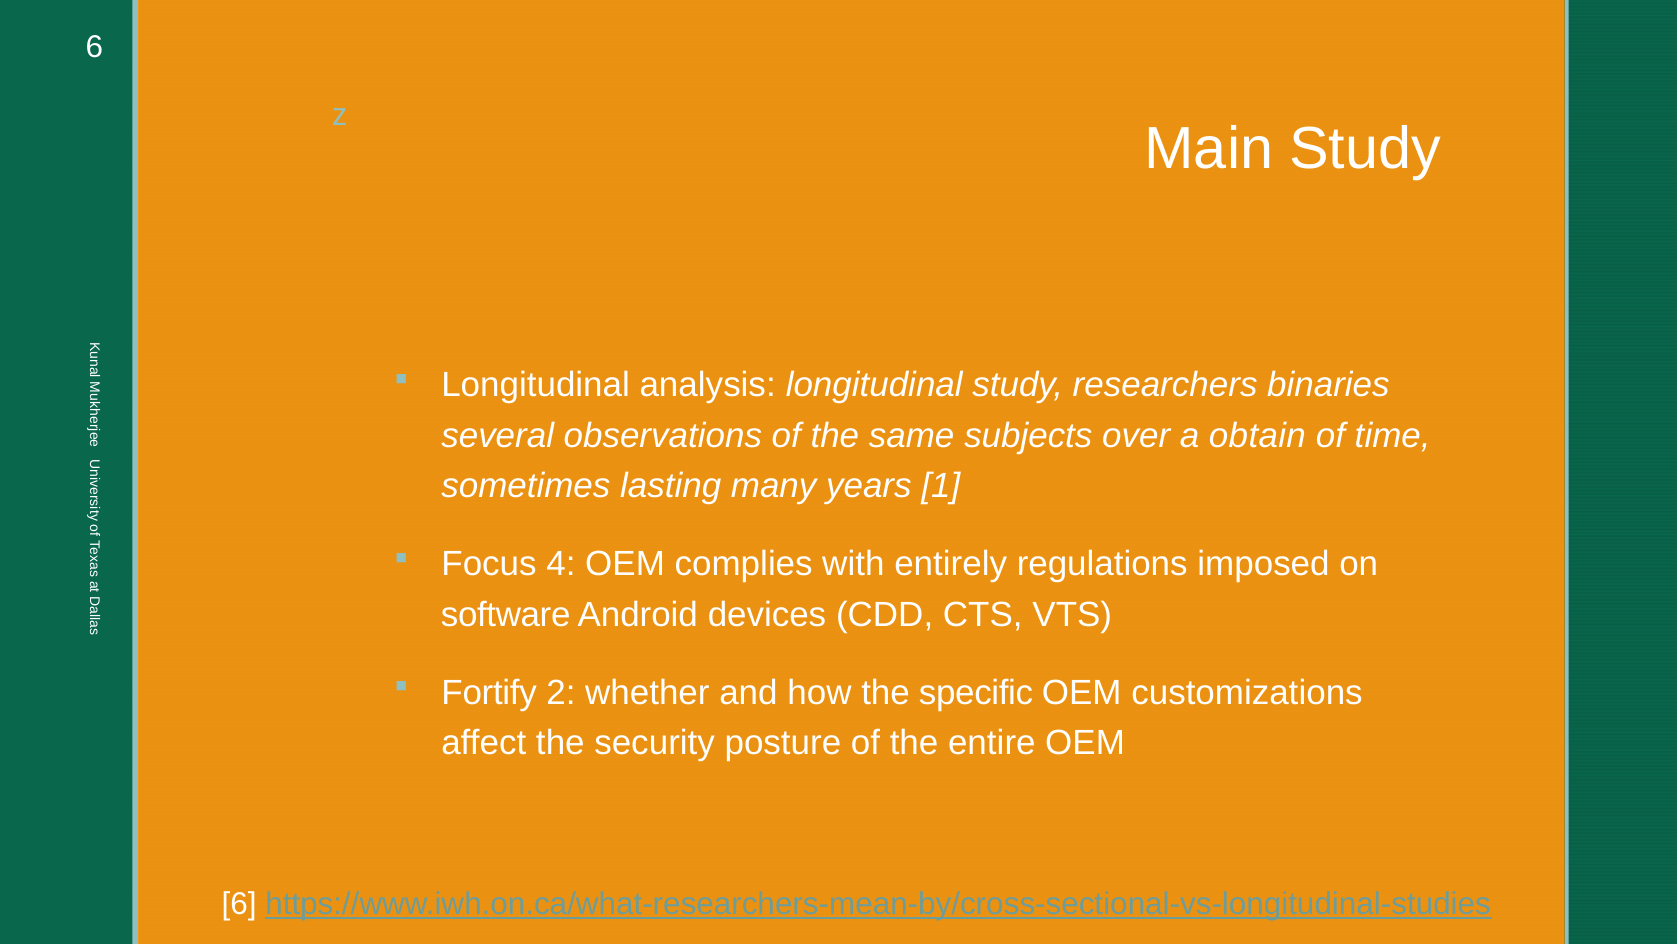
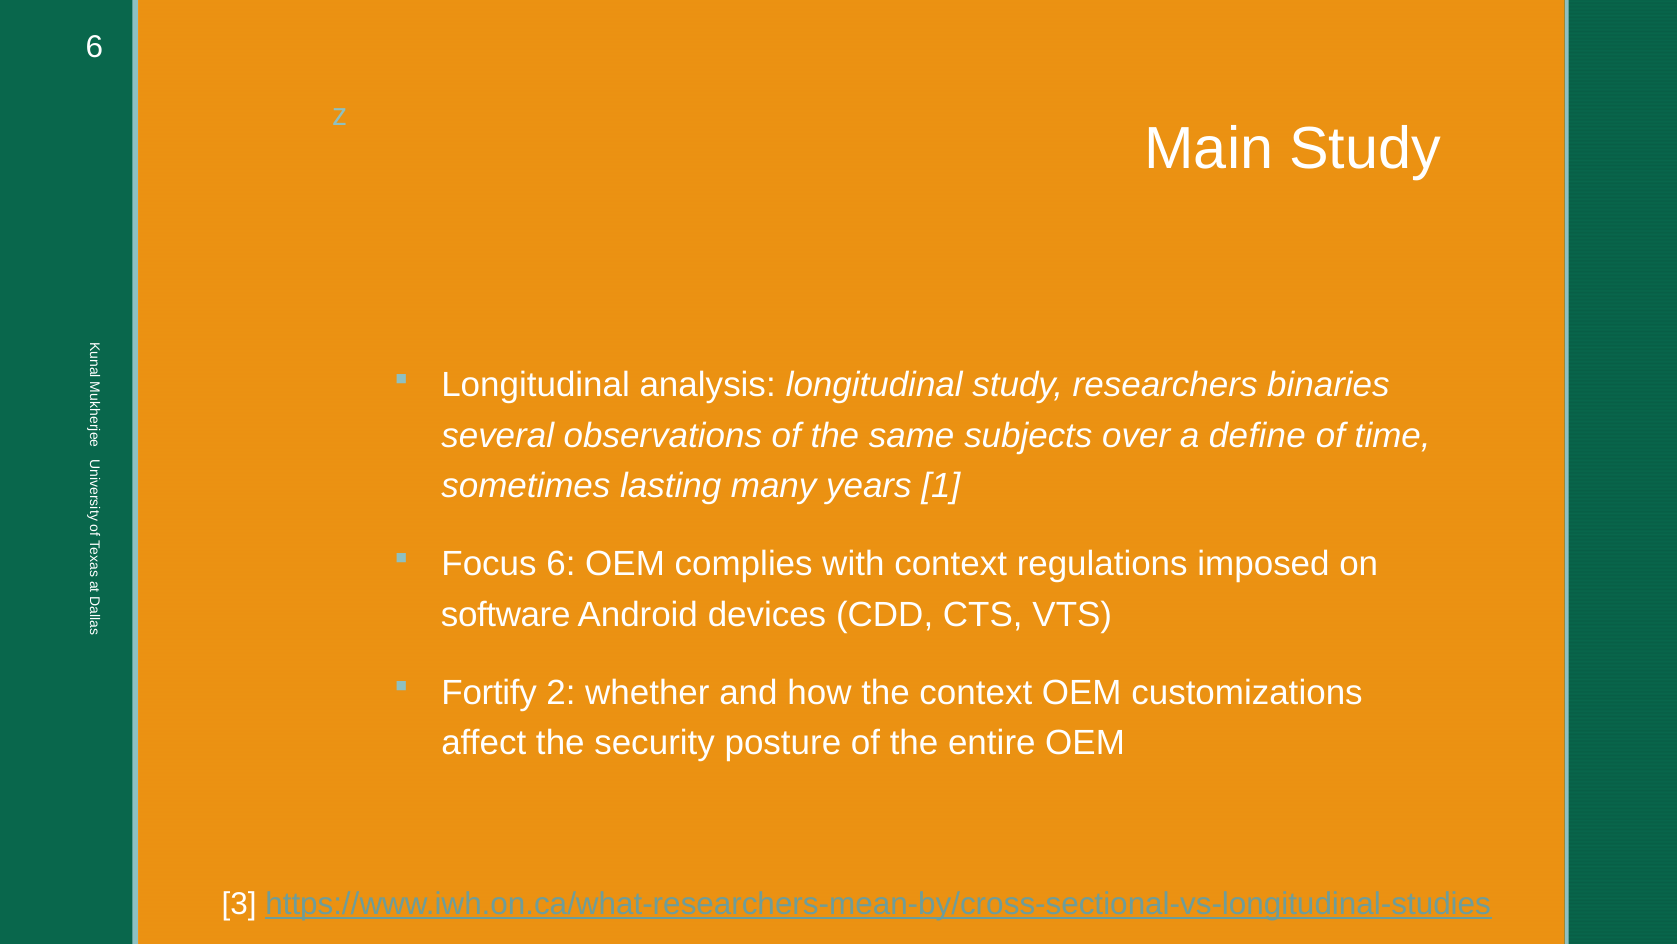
obtain: obtain -> define (1257, 435)
Focus 4: 4 -> 6 (561, 564)
with entirely: entirely -> context (951, 564)
the specific: specific -> context (976, 692)
6: 6 -> 3 (239, 903)
